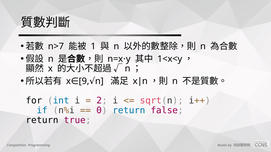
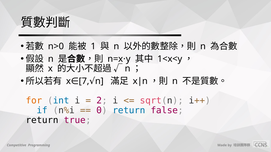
n>7: n>7 -> n>0 (56, 46)
9: 9 -> 7 (84, 81)
for colour: black -> orange (34, 101)
